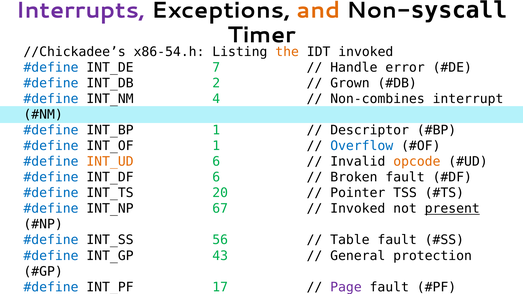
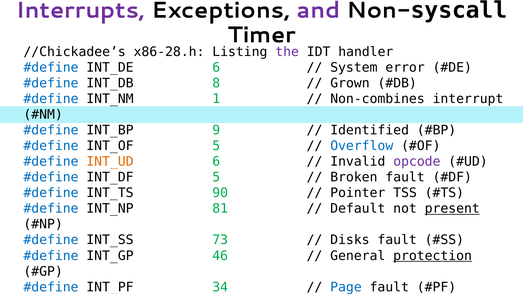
and colour: orange -> purple (318, 10)
x86-54.h: x86-54.h -> x86-28.h (169, 52)
the colour: orange -> purple (287, 52)
IDT invoked: invoked -> handler (366, 52)
INT_DE 7: 7 -> 6 (216, 68)
Handle: Handle -> System (354, 68)
2: 2 -> 8 (216, 83)
4: 4 -> 1 (216, 99)
INT_BP 1: 1 -> 9 (216, 130)
Descriptor: Descriptor -> Identified (370, 130)
INT_OF 1: 1 -> 5 (216, 146)
opcode colour: orange -> purple (417, 162)
INT_DF 6: 6 -> 5 (216, 177)
20: 20 -> 90 (220, 193)
67: 67 -> 81 (220, 209)
Invoked: Invoked -> Default (358, 209)
56: 56 -> 73 (220, 240)
Table: Table -> Disks (350, 240)
43: 43 -> 46 (220, 256)
protection underline: none -> present (433, 256)
INT_PF 17: 17 -> 34 (220, 287)
Page colour: purple -> blue (346, 287)
